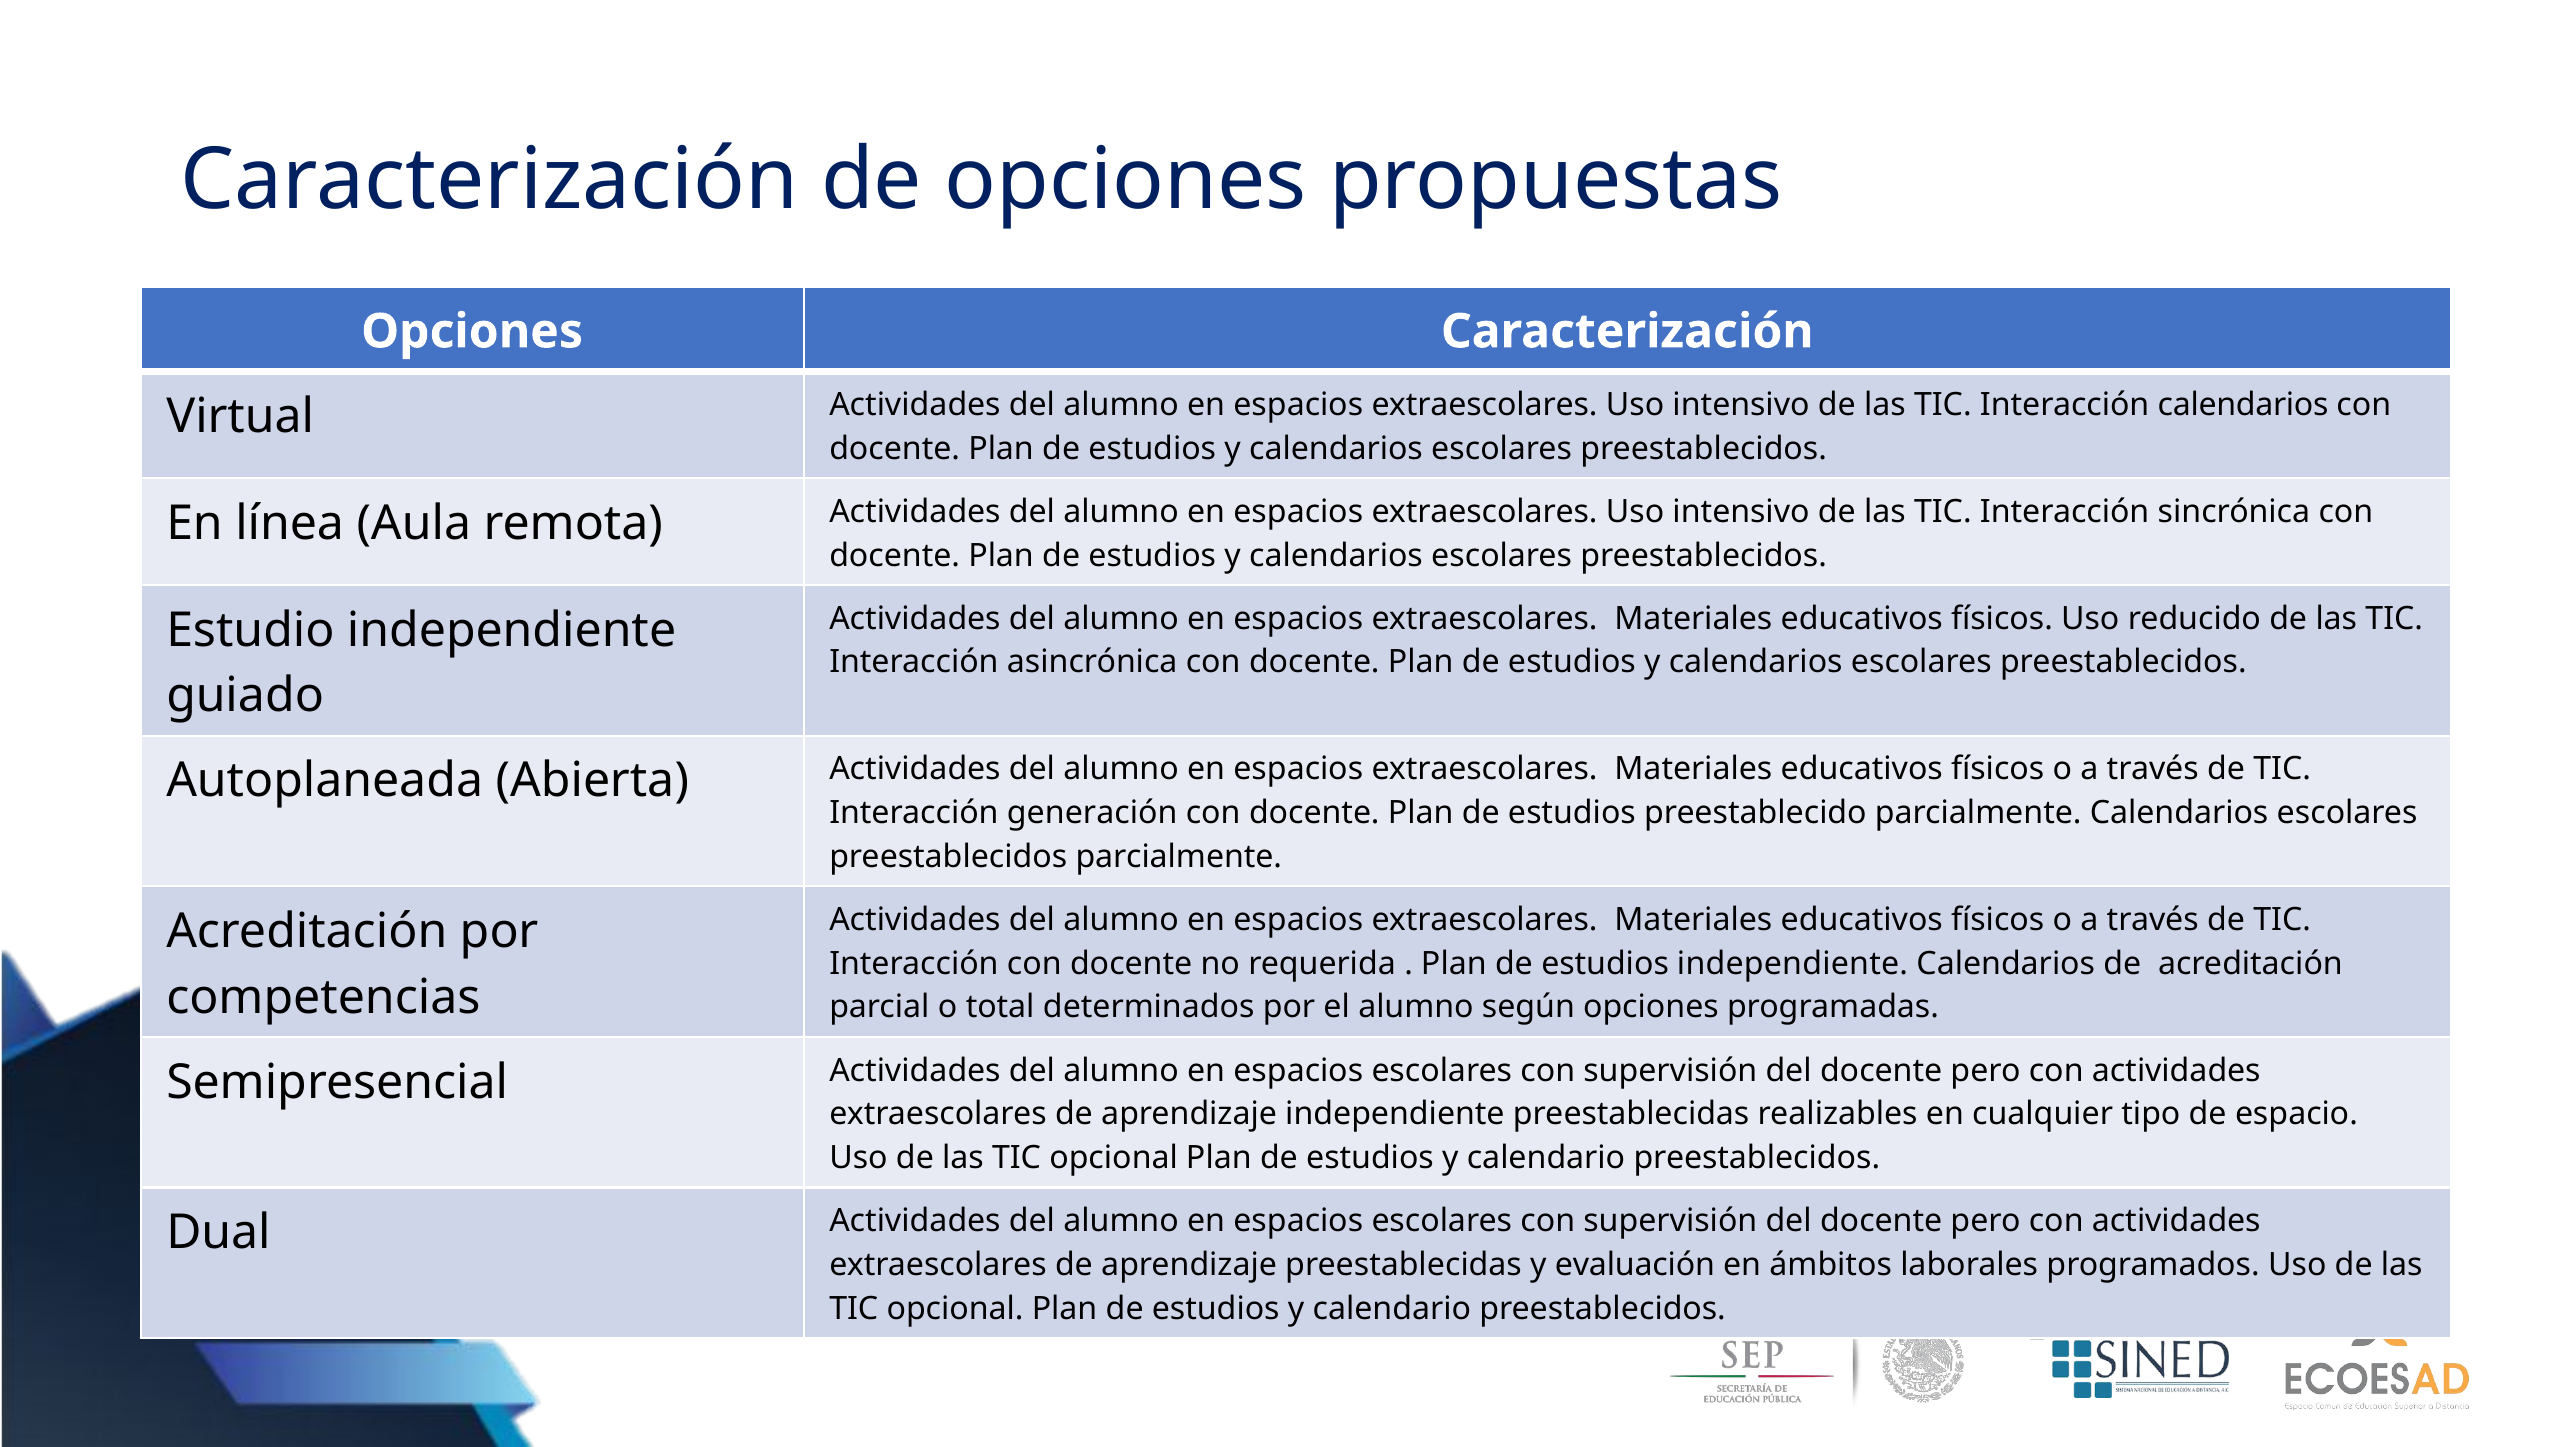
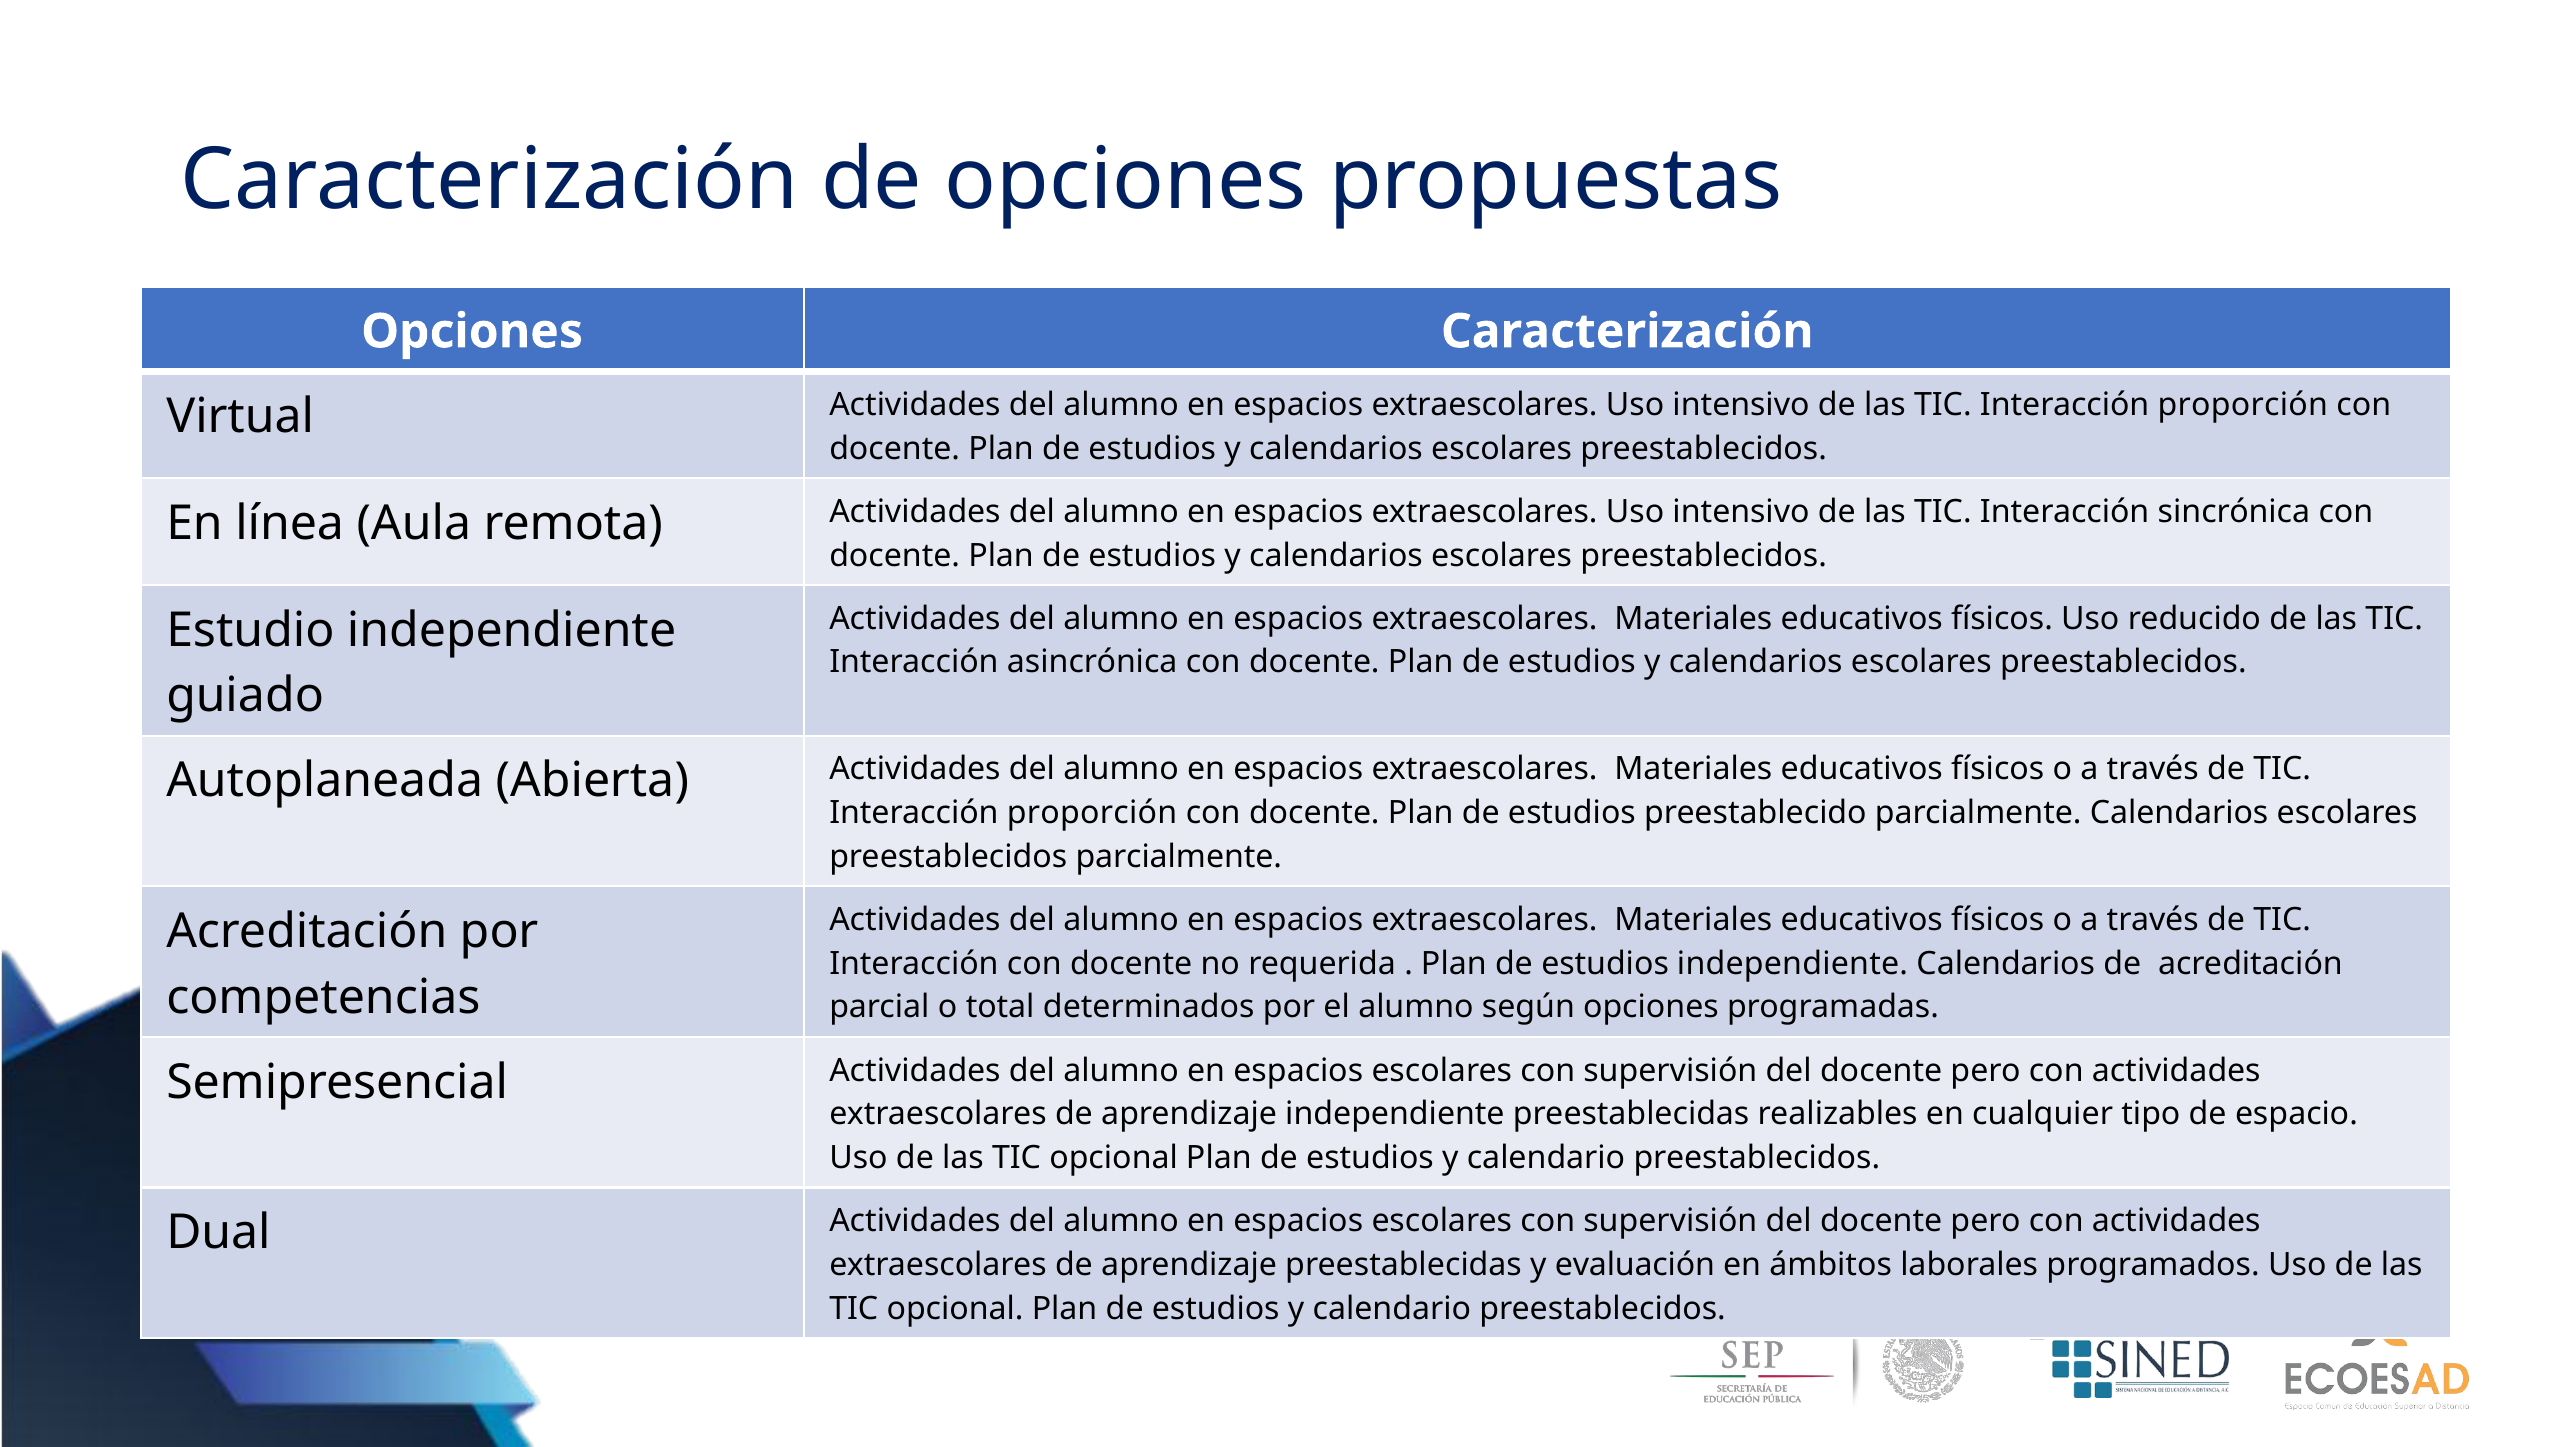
las TIC Interacción calendarios: calendarios -> proporción (2243, 405)
generación: generación -> proporción (1092, 813)
